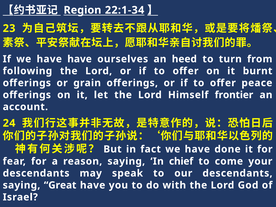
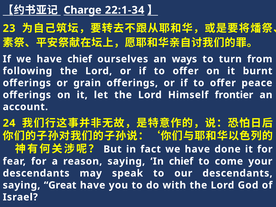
Region: Region -> Charge (83, 10)
have have: have -> chief (80, 59)
heed: heed -> ways (184, 59)
